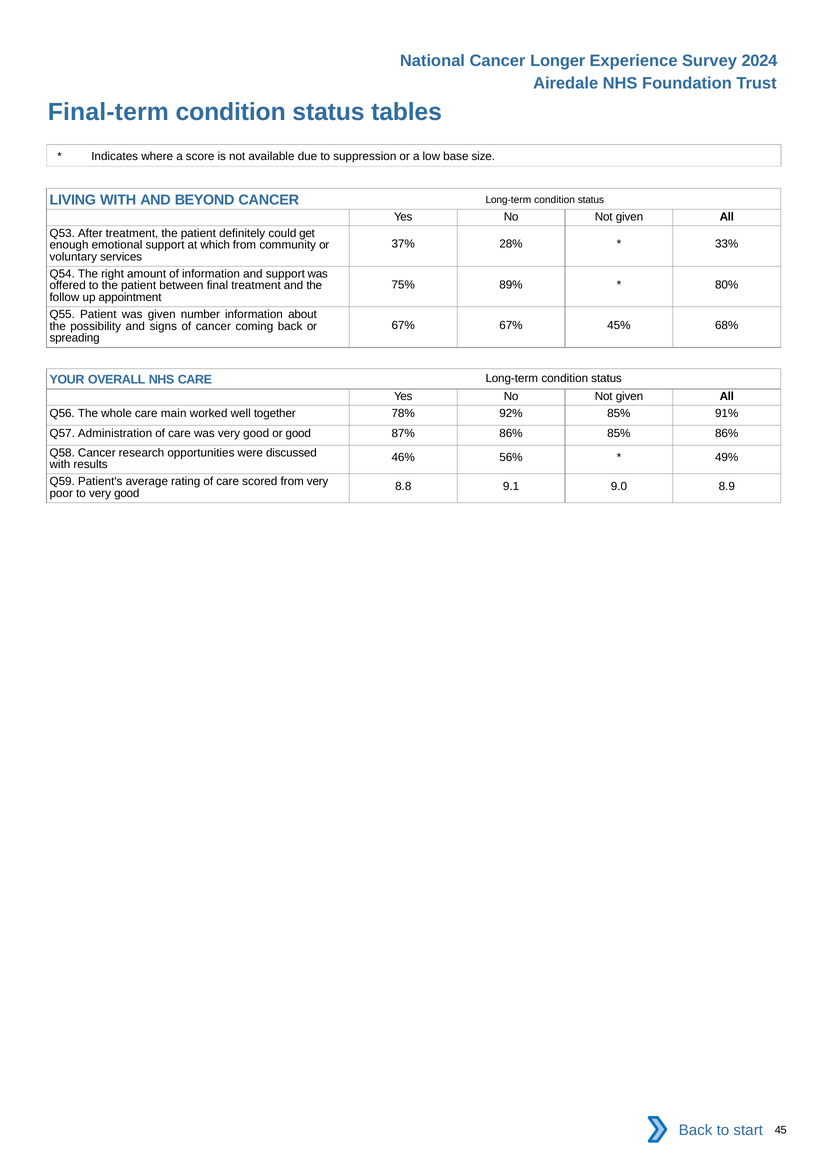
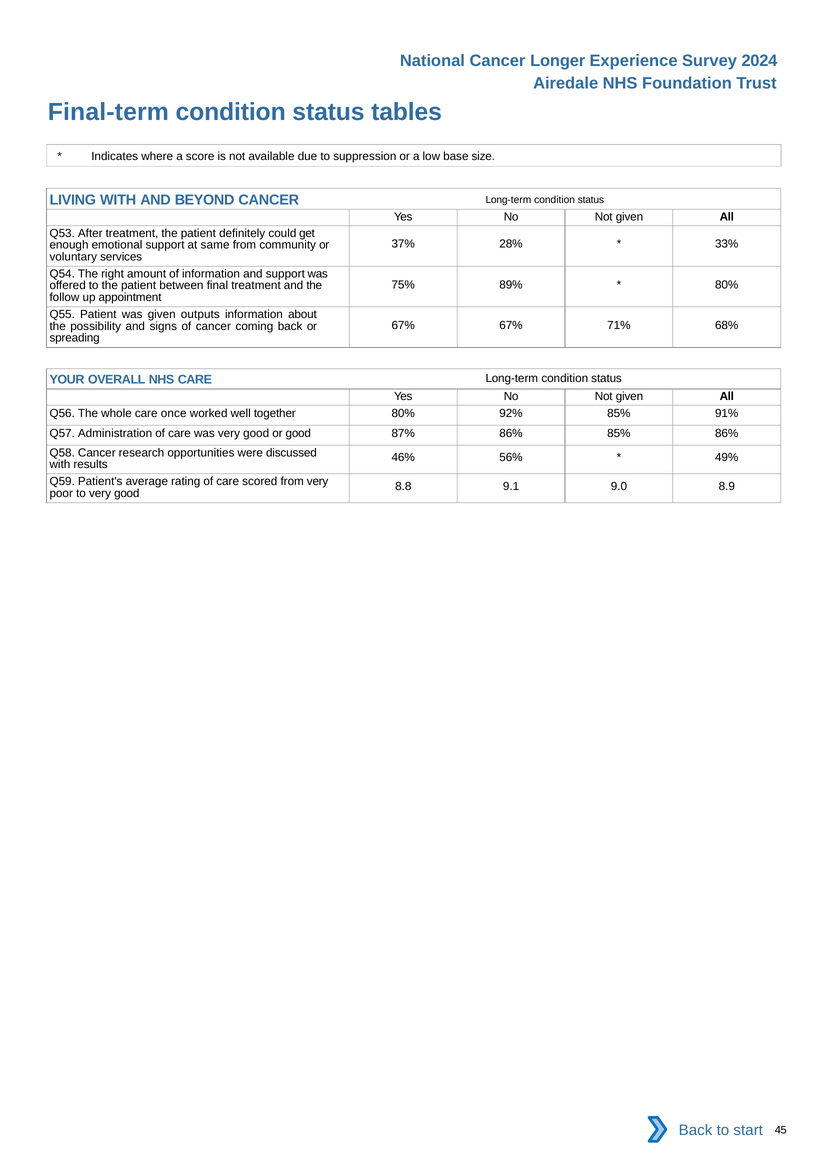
which: which -> same (215, 245)
number: number -> outputs (200, 314)
45%: 45% -> 71% (619, 325)
main: main -> once (174, 413)
together 78%: 78% -> 80% (403, 413)
